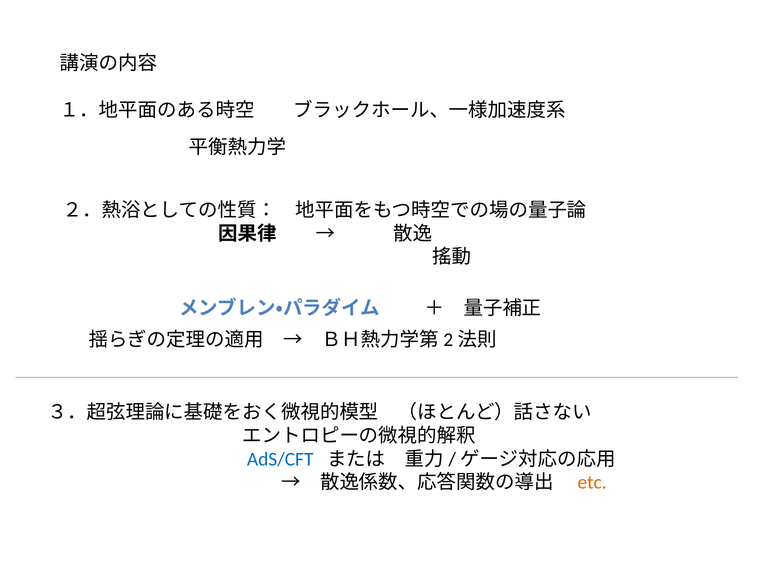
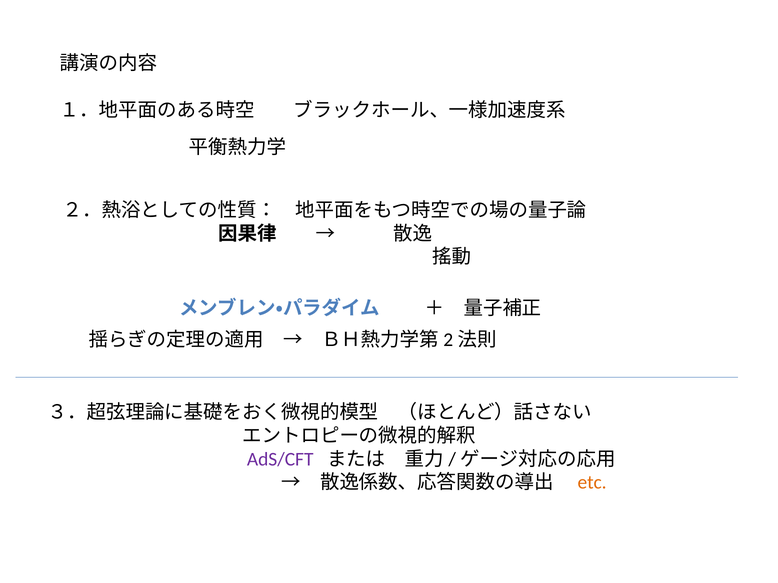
AdS/CFT colour: blue -> purple (280, 460)
